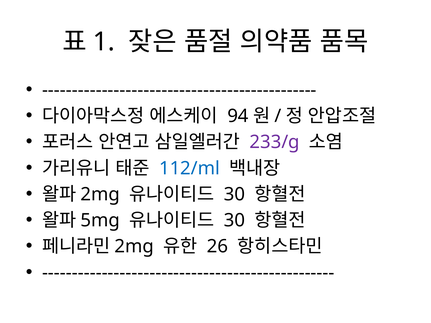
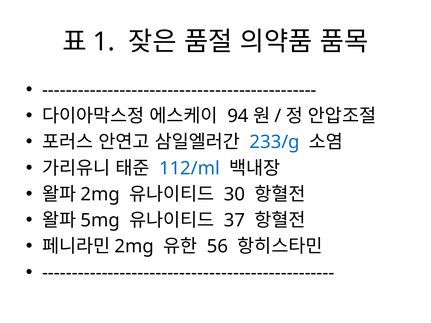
233/g colour: purple -> blue (275, 142)
30: 30 -> 37 (235, 221)
26: 26 -> 56 (217, 247)
